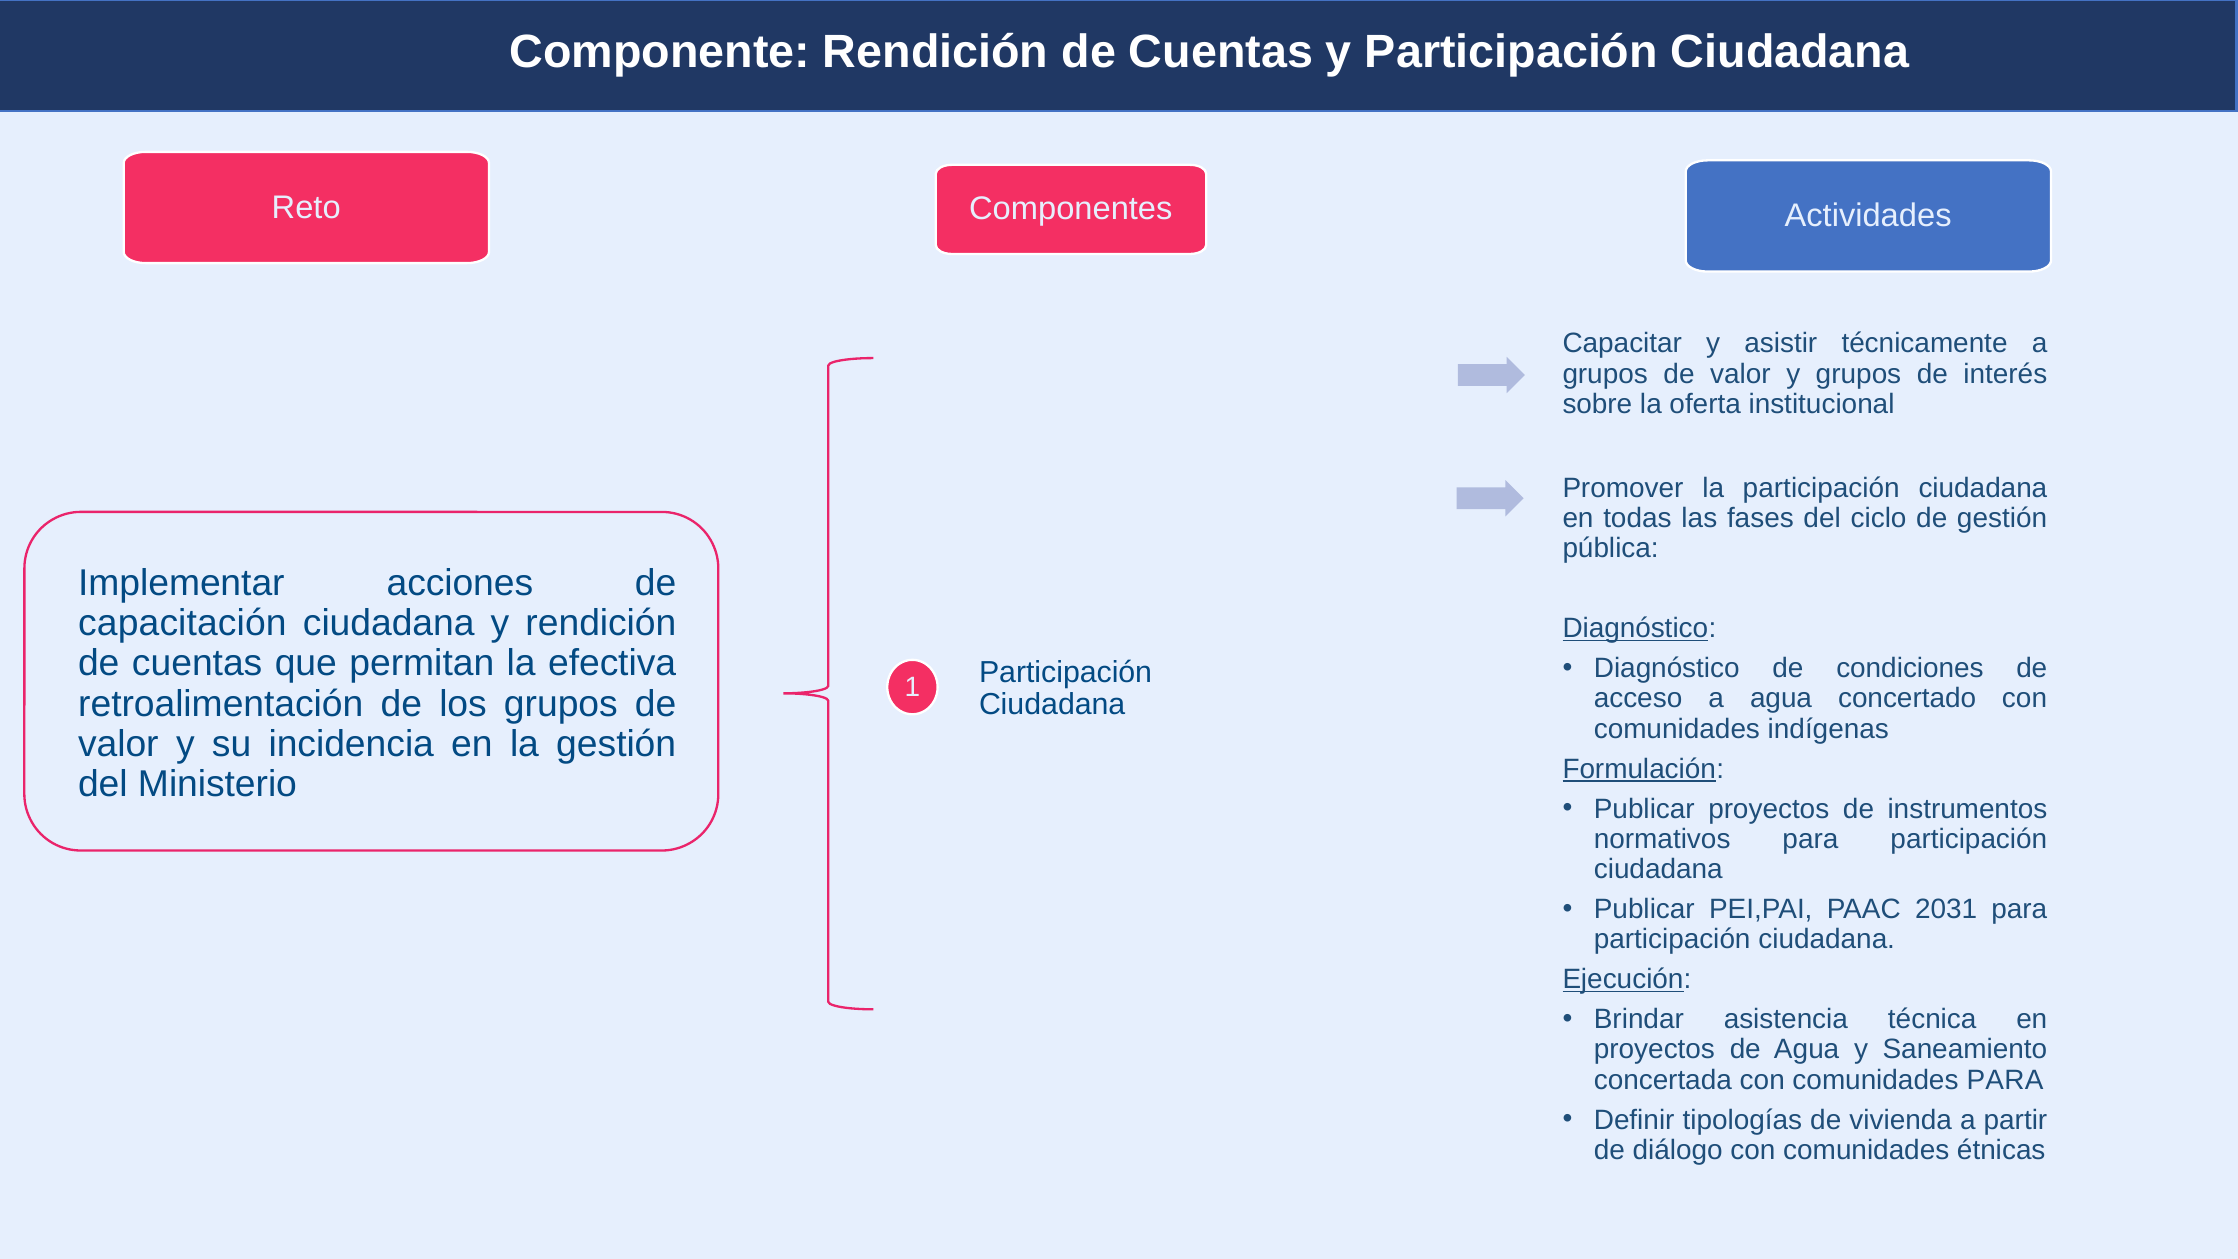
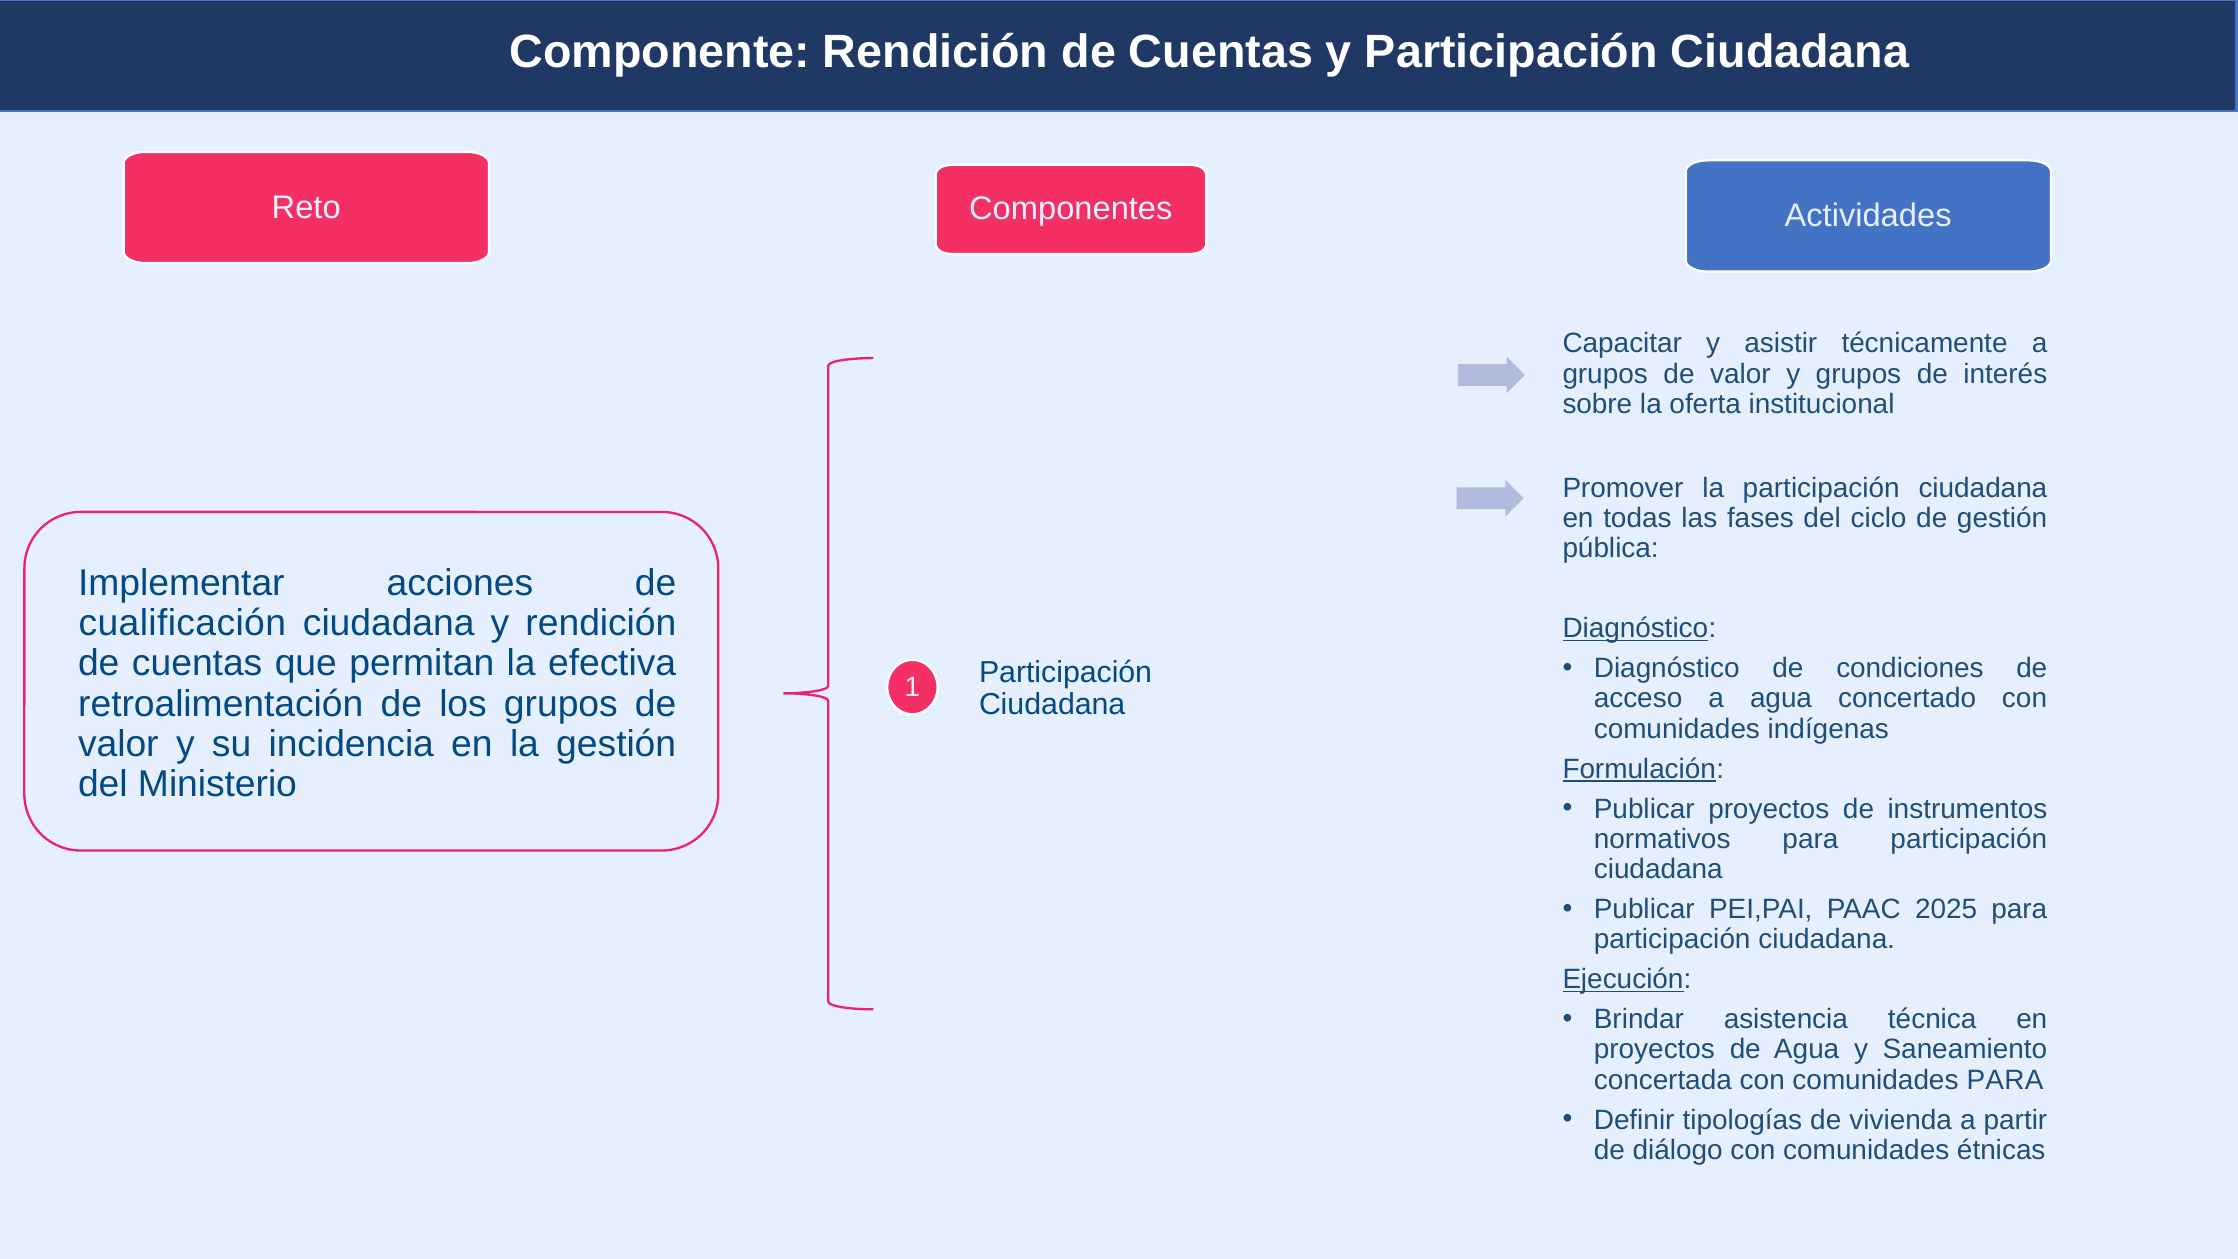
capacitación: capacitación -> cualificación (182, 623)
2031: 2031 -> 2025 (1946, 909)
